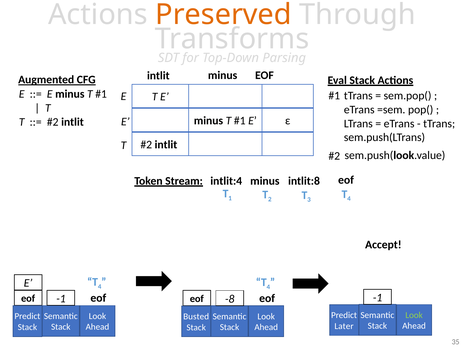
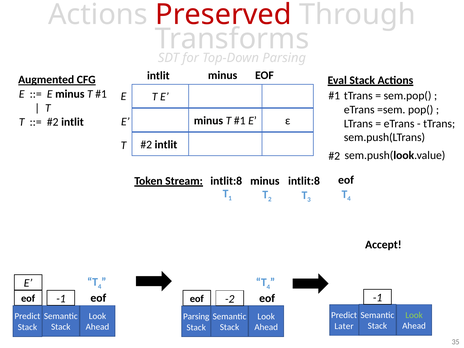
Preserved colour: orange -> red (223, 15)
Stream intlit:4: intlit:4 -> intlit:8 (226, 181)
-8: -8 -> -2 (230, 299)
Busted: Busted -> Parsing (196, 317)
